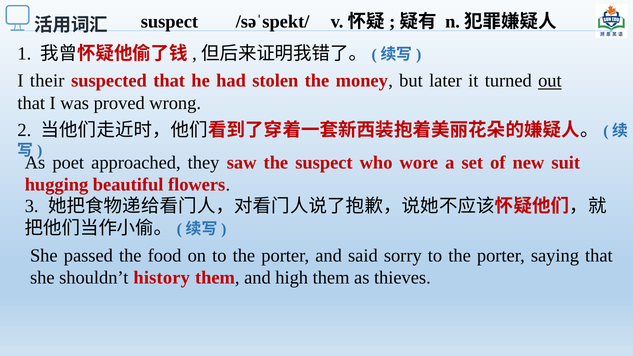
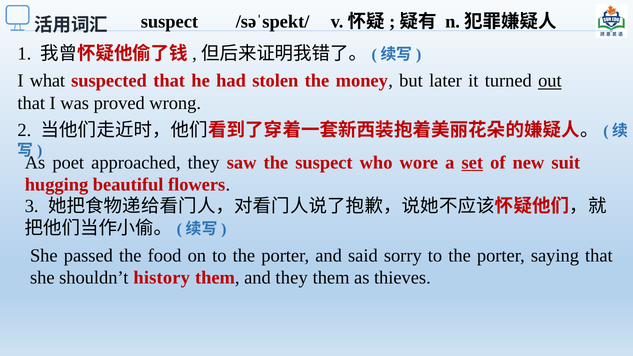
their: their -> what (47, 81)
set underline: none -> present (472, 162)
and high: high -> they (292, 278)
